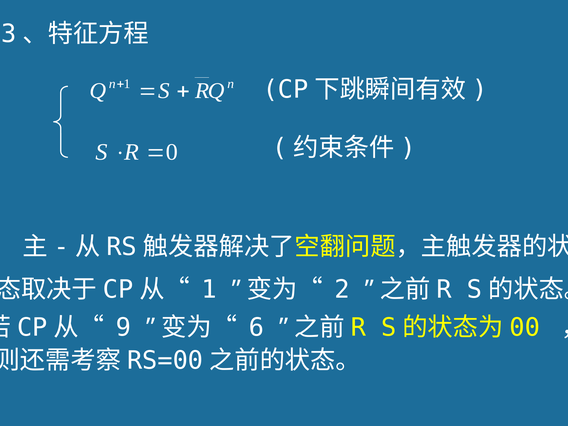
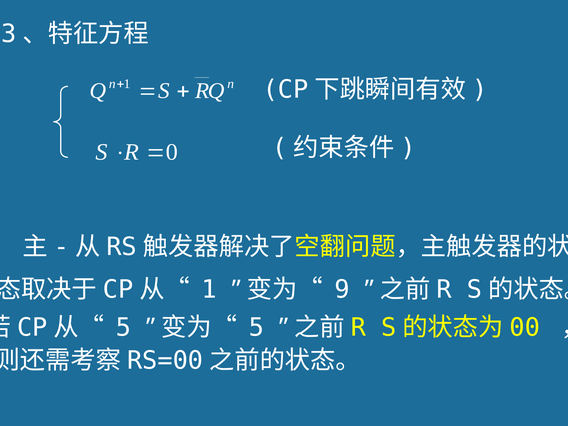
2: 2 -> 9 (342, 290)
9: 9 -> 5 (123, 327)
6: 6 -> 5 (256, 327)
